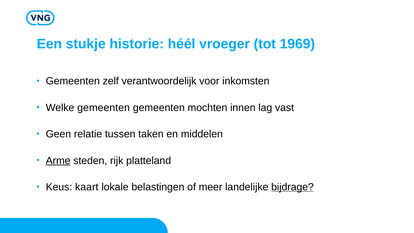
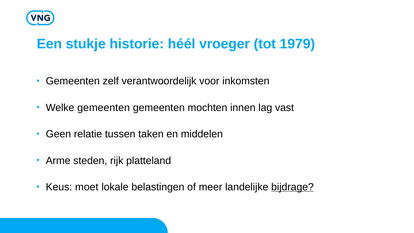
1969: 1969 -> 1979 (297, 44)
Arme underline: present -> none (58, 160)
kaart: kaart -> moet (87, 187)
